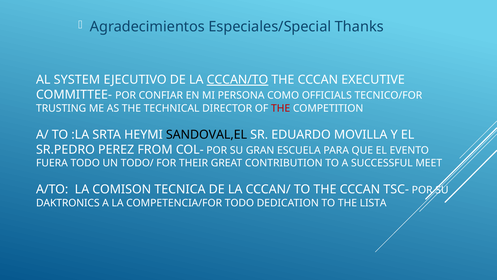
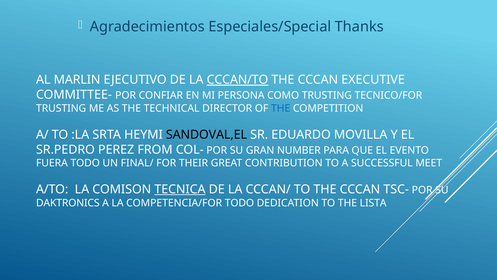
SYSTEM: SYSTEM -> MARLIN (77, 80)
COMO OFFICIALS: OFFICIALS -> TRUSTING (327, 95)
THE colour: red -> blue (281, 108)
ESCUELA: ESCUELA -> NUMBER (299, 150)
TODO/: TODO/ -> FINAL/ (137, 163)
TECNICA underline: none -> present (180, 189)
